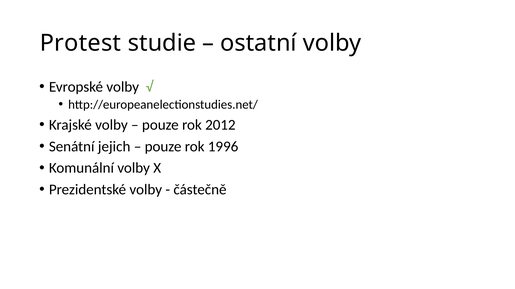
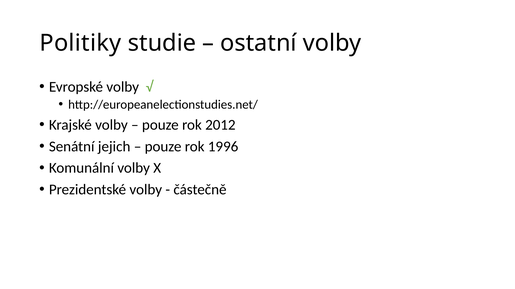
Protest: Protest -> Politiky (80, 43)
